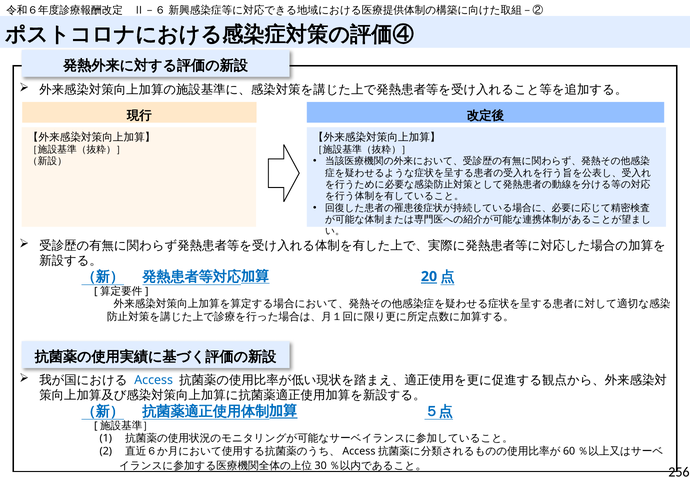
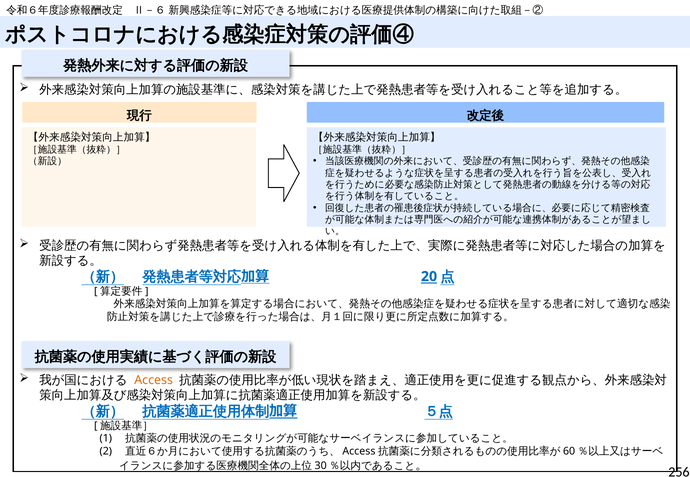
Access colour: blue -> orange (154, 381)
